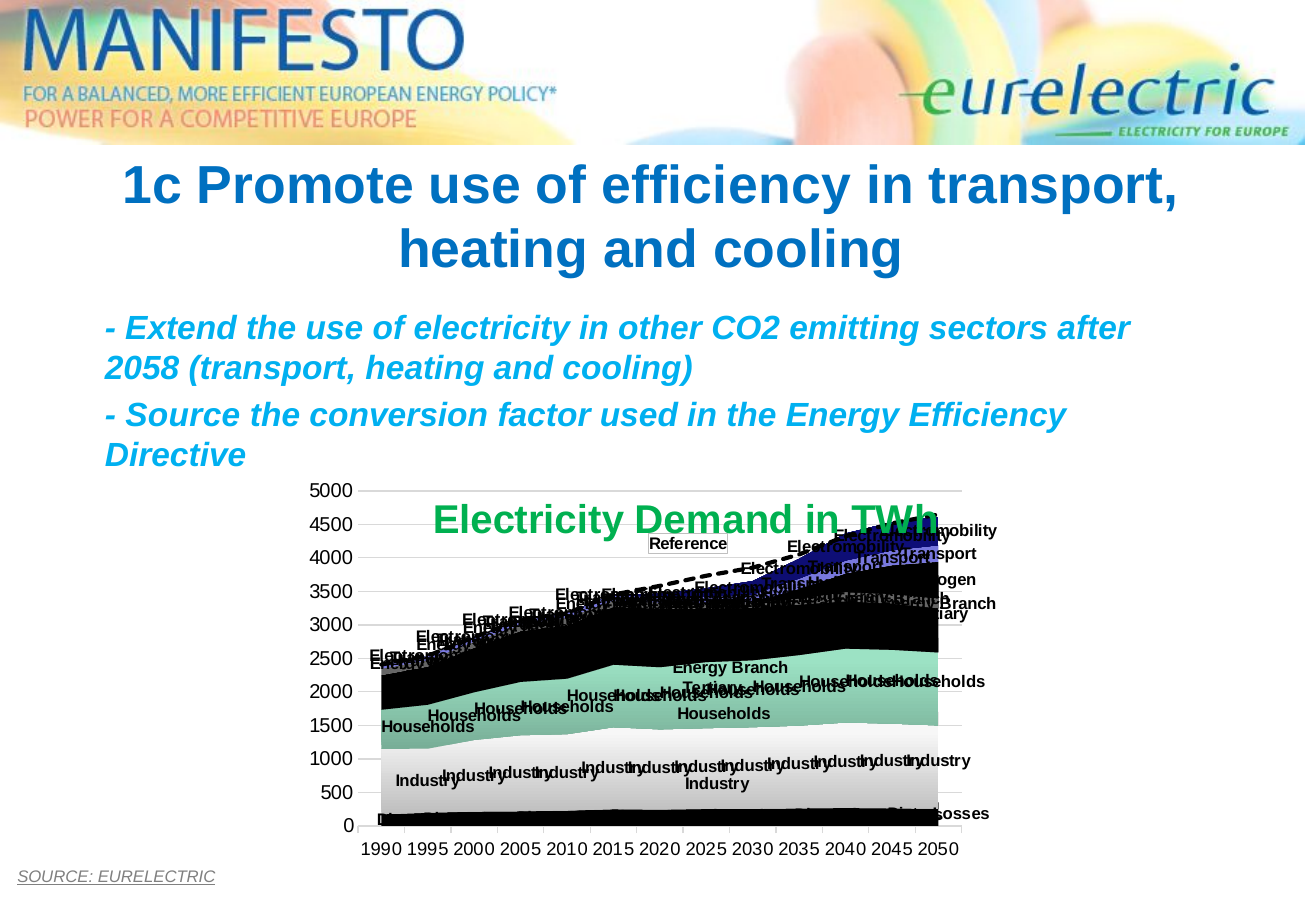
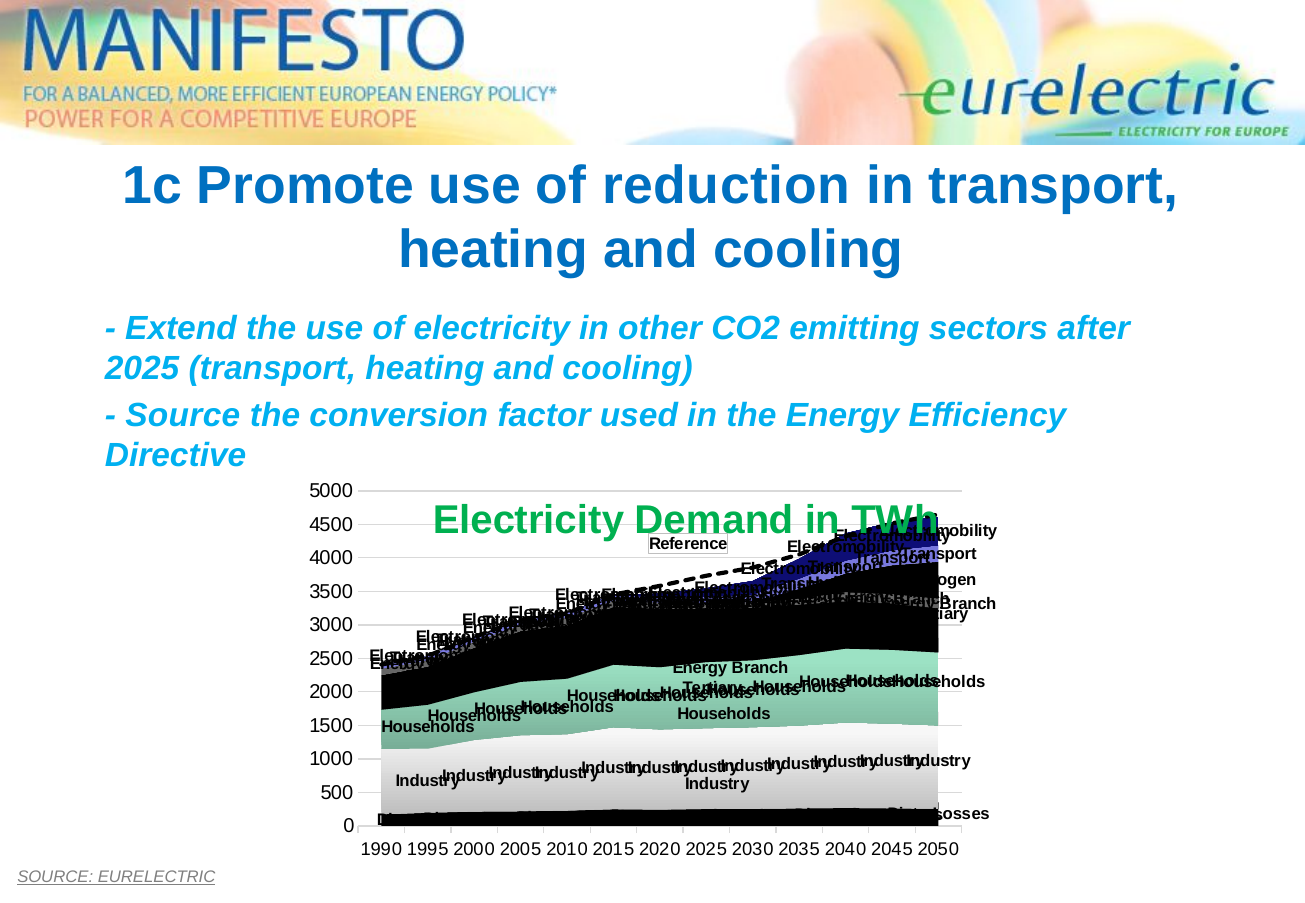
of efficiency: efficiency -> reduction (726, 186)
2058: 2058 -> 2025 (142, 369)
